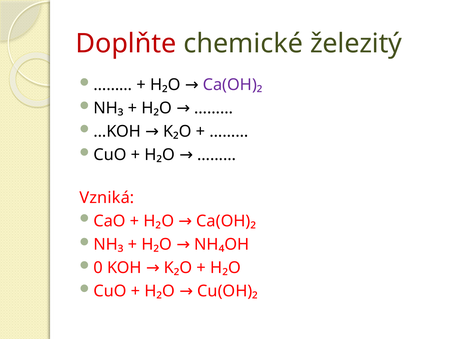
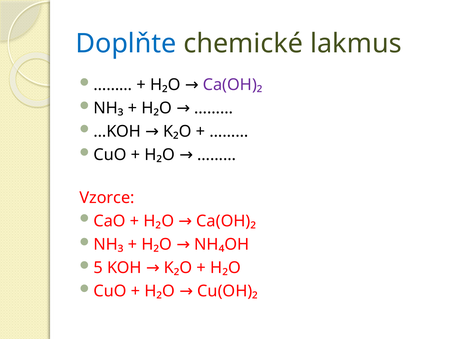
Doplňte colour: red -> blue (126, 44)
železitý: železitý -> lakmus (356, 44)
Vzniká: Vzniká -> Vzorce (107, 198)
0: 0 -> 5 (98, 268)
